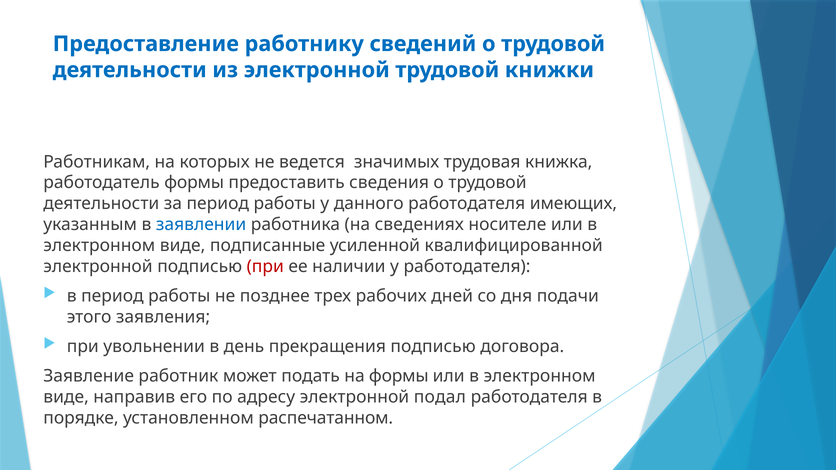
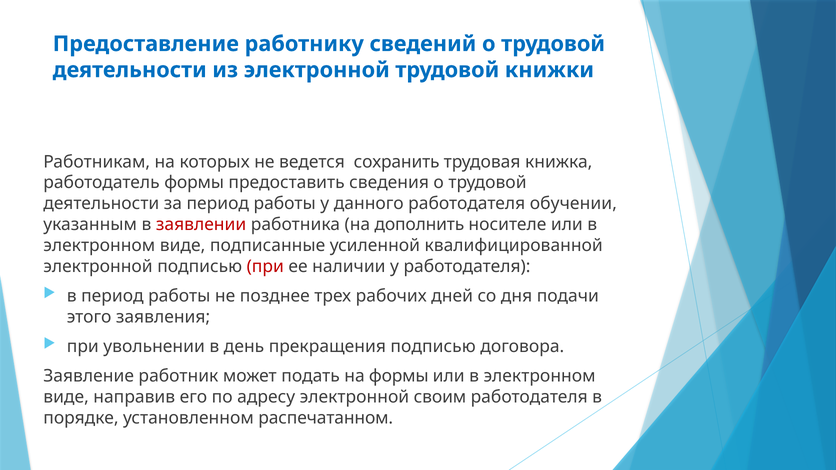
значимых: значимых -> сохранить (397, 162)
имеющих: имеющих -> обучении (573, 204)
заявлении colour: blue -> red (201, 225)
сведениях: сведениях -> дополнить (419, 225)
подал: подал -> своим (440, 397)
